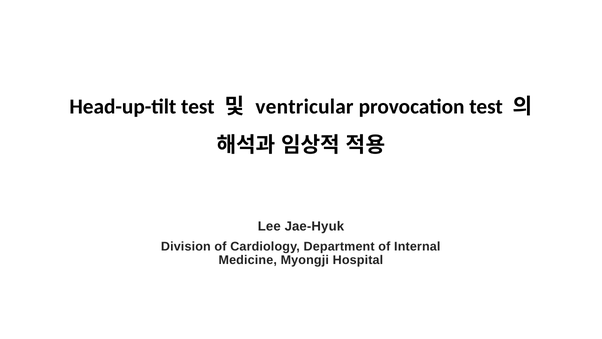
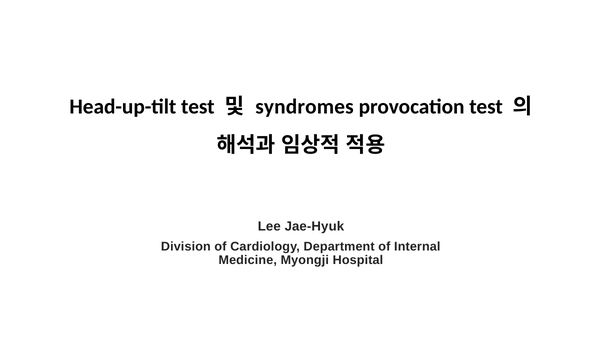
ventricular: ventricular -> syndromes (305, 107)
